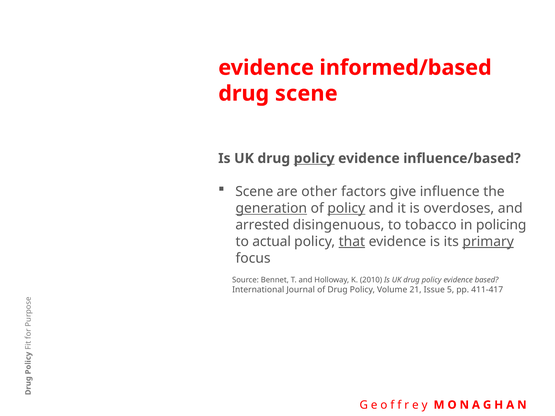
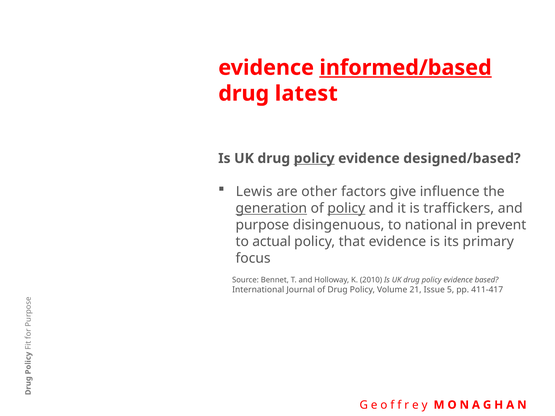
informed/based underline: none -> present (406, 68)
drug scene: scene -> latest (306, 94)
influence/based: influence/based -> designed/based (462, 158)
Scene: Scene -> Lewis (254, 192)
overdoses: overdoses -> traffickers (459, 208)
arrested: arrested -> purpose (262, 225)
tobacco: tobacco -> national (431, 225)
policing: policing -> prevent (501, 225)
that underline: present -> none (352, 242)
primary underline: present -> none (488, 242)
